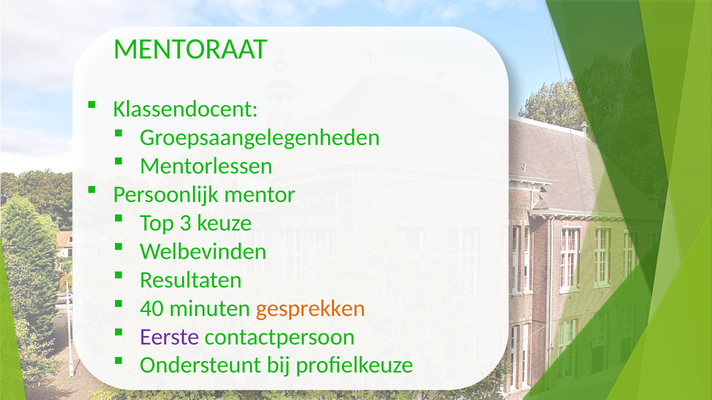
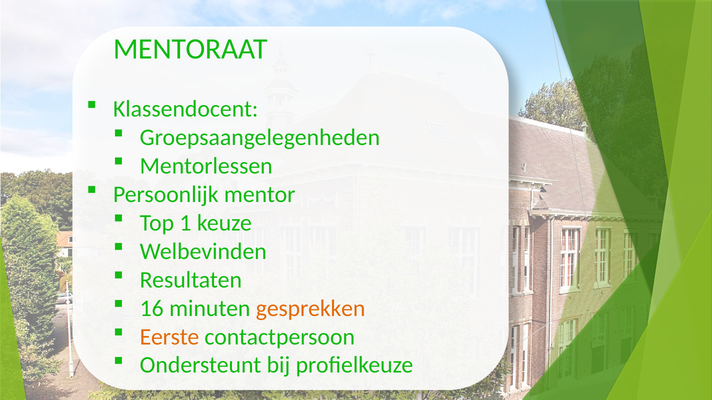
3: 3 -> 1 (185, 223)
40: 40 -> 16 (152, 309)
Eerste colour: purple -> orange (169, 337)
